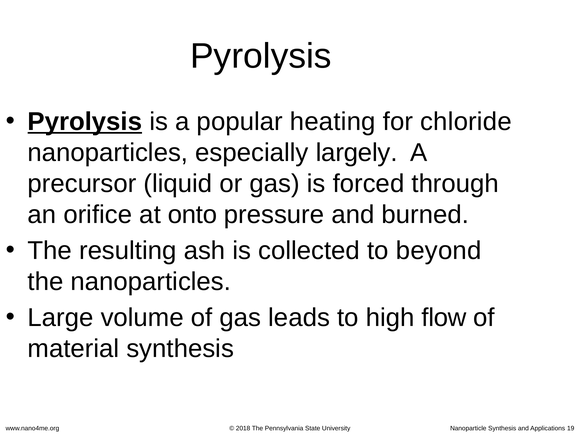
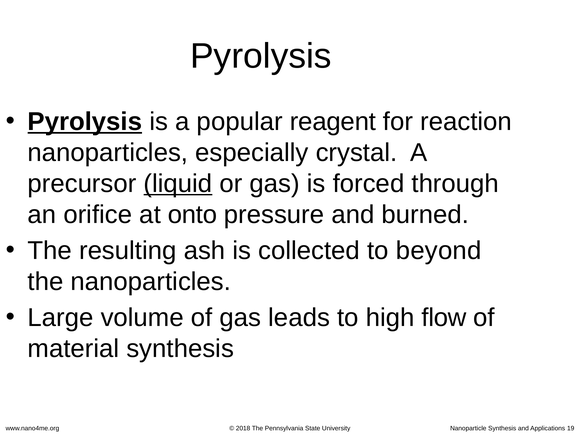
heating: heating -> reagent (333, 122)
chloride: chloride -> reaction (466, 122)
largely: largely -> crystal (356, 153)
liquid underline: none -> present (178, 184)
